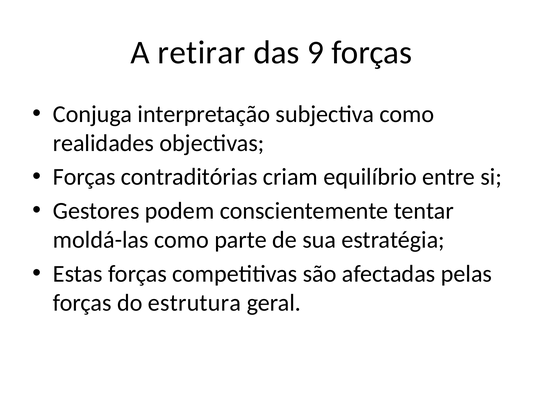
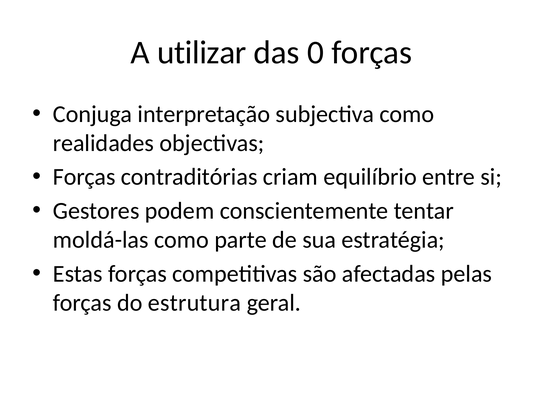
retirar: retirar -> utilizar (202, 53)
9: 9 -> 0 (315, 53)
